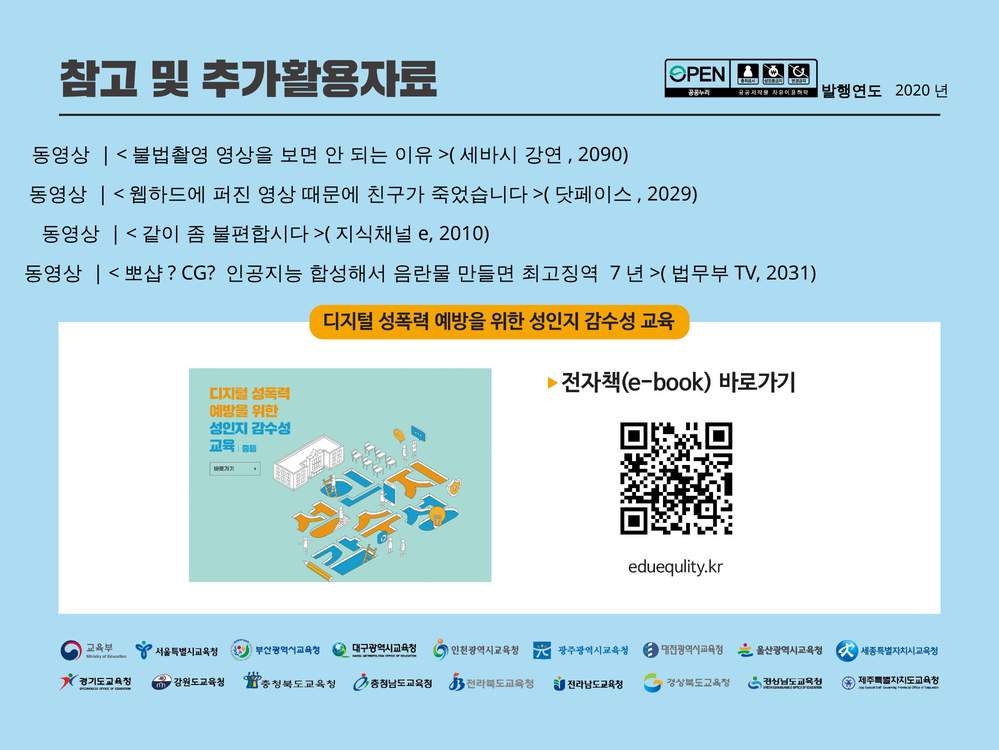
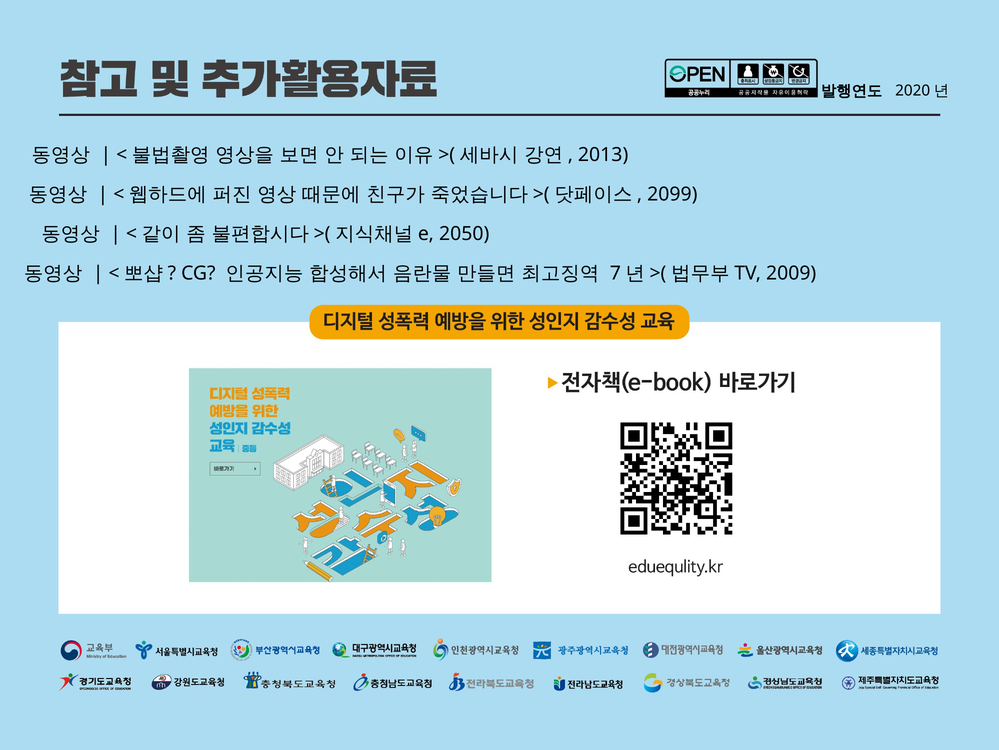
2090: 2090 -> 2013 (603, 155)
2029: 2029 -> 2099 (672, 194)
2010: 2010 -> 2050 (464, 234)
2031: 2031 -> 2009 (791, 273)
